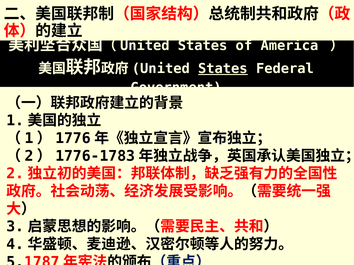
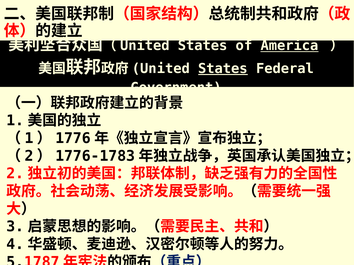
America underline: none -> present (290, 46)
